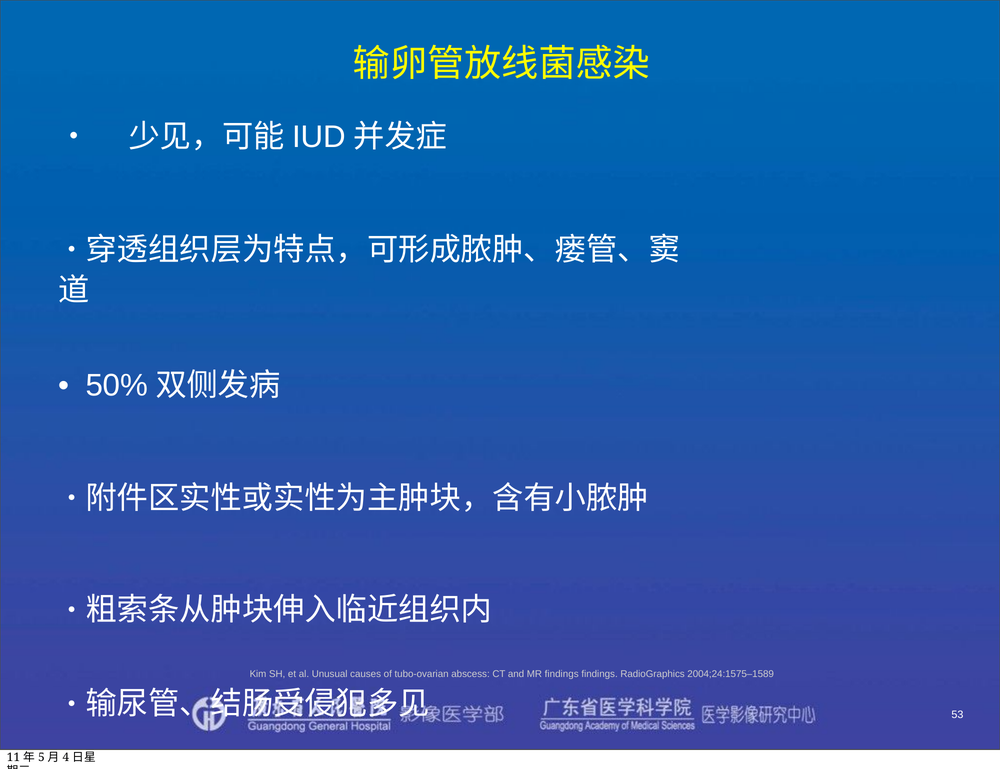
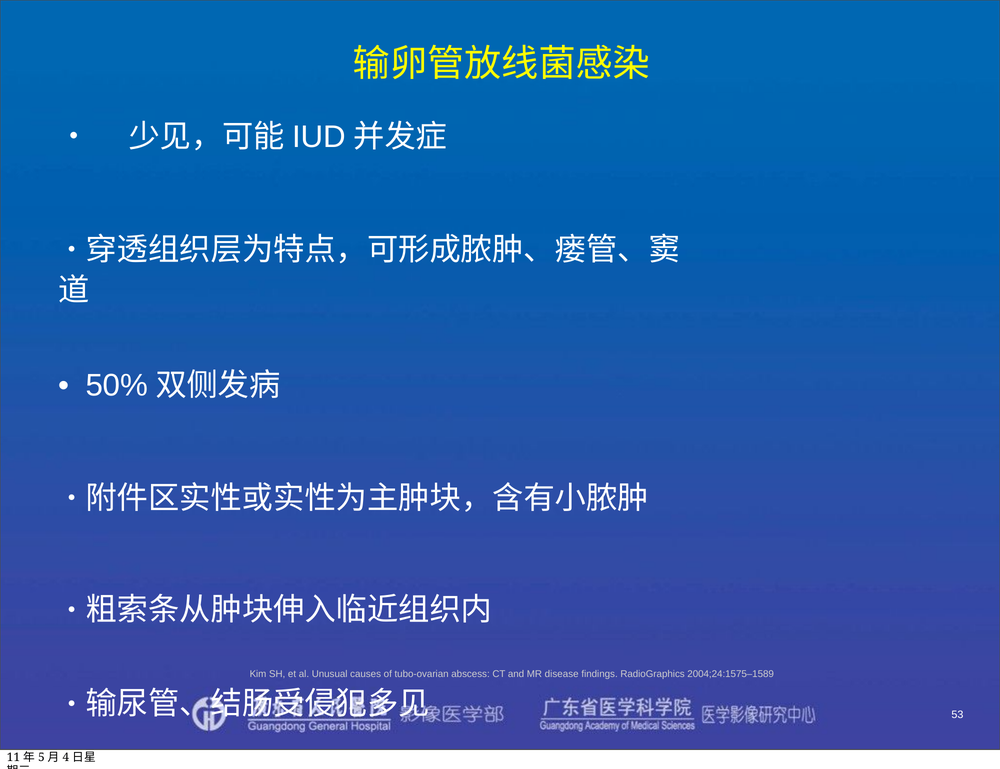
MR findings: findings -> disease (562, 674)
